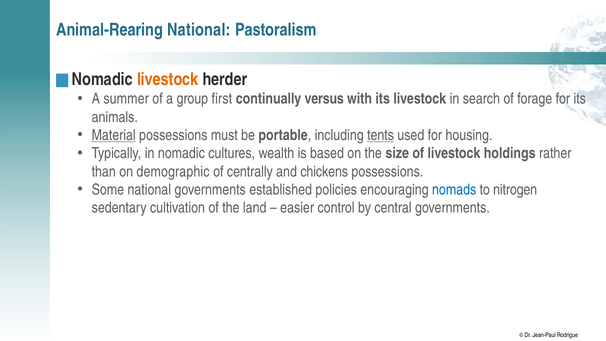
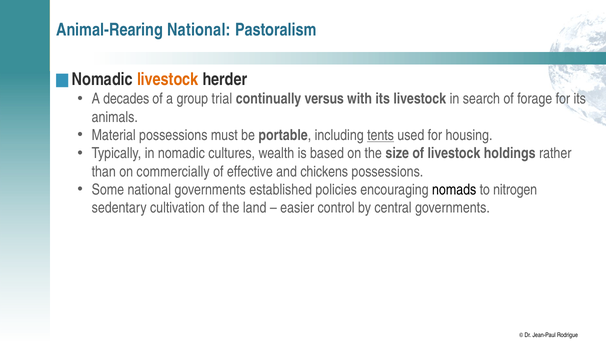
summer: summer -> decades (126, 99)
first: first -> trial (222, 99)
Material underline: present -> none (114, 135)
demographic: demographic -> commercially (173, 172)
centrally: centrally -> effective (250, 172)
nomads colour: blue -> black (454, 190)
